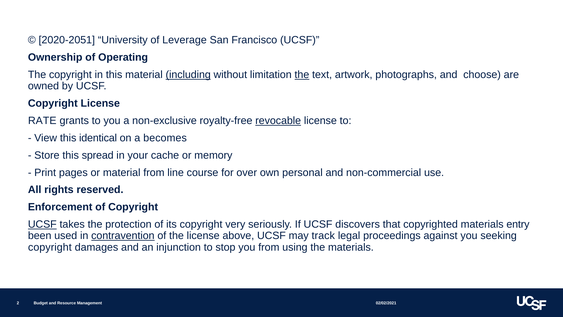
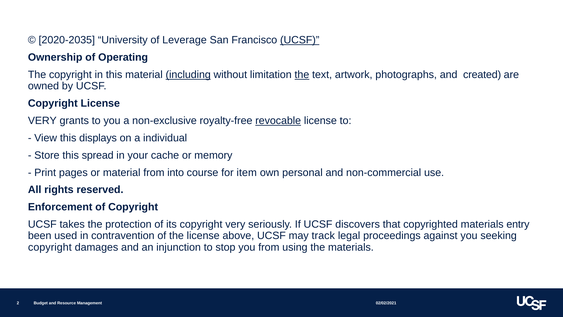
2020-2051: 2020-2051 -> 2020-2035 (67, 40)
UCSF underline: none -> present (300, 40)
choose: choose -> created (482, 75)
RATE: RATE -> VERY (42, 121)
identical: identical -> displays (98, 138)
becomes: becomes -> individual (165, 138)
line: line -> into (176, 172)
over: over -> item (247, 172)
UCSF underline: present -> none (42, 224)
contravention underline: present -> none (123, 236)
